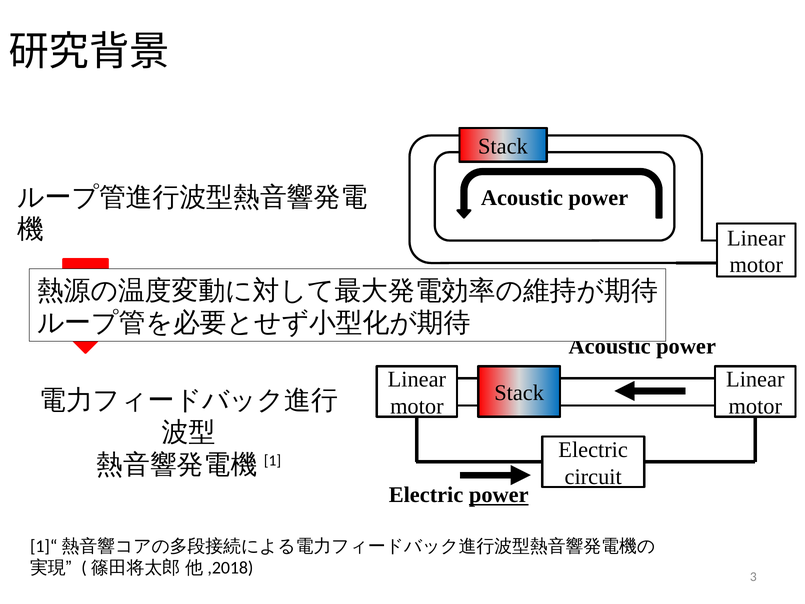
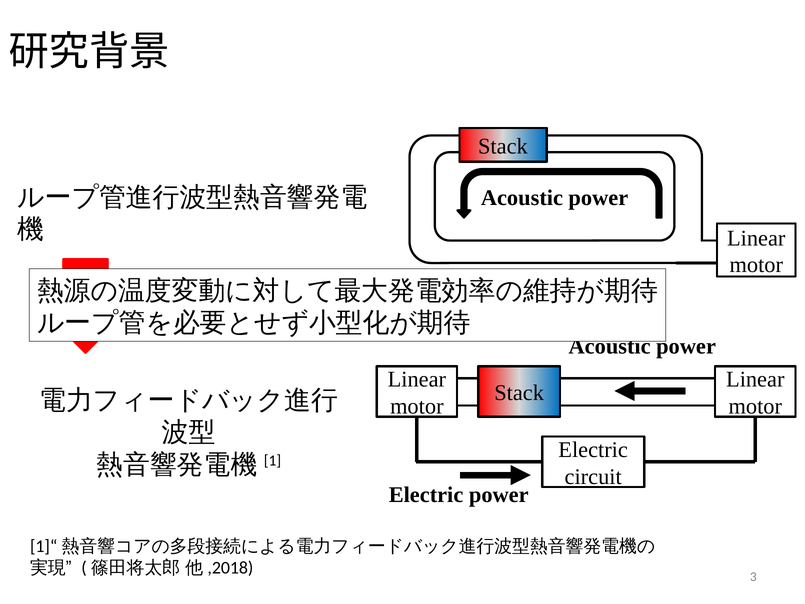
power underline: present -> none (499, 495)
